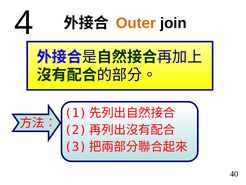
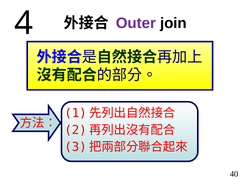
Outer colour: orange -> purple (136, 23)
